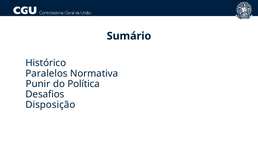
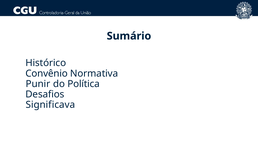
Paralelos: Paralelos -> Convênio (47, 73)
Disposição: Disposição -> Significava (50, 105)
